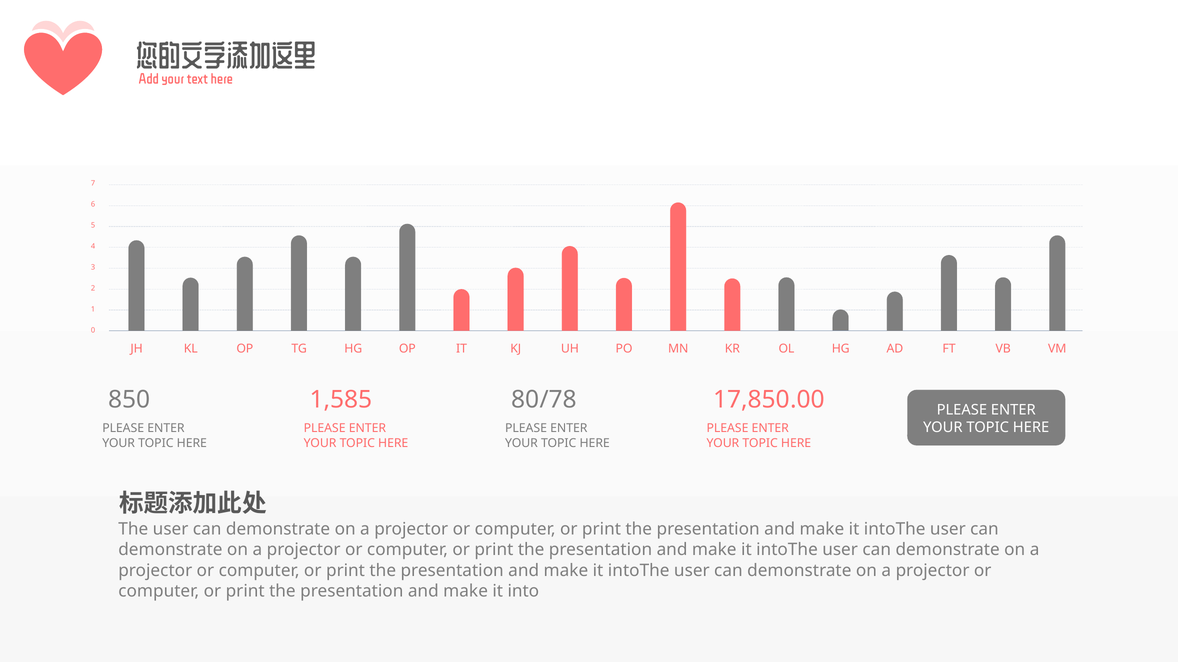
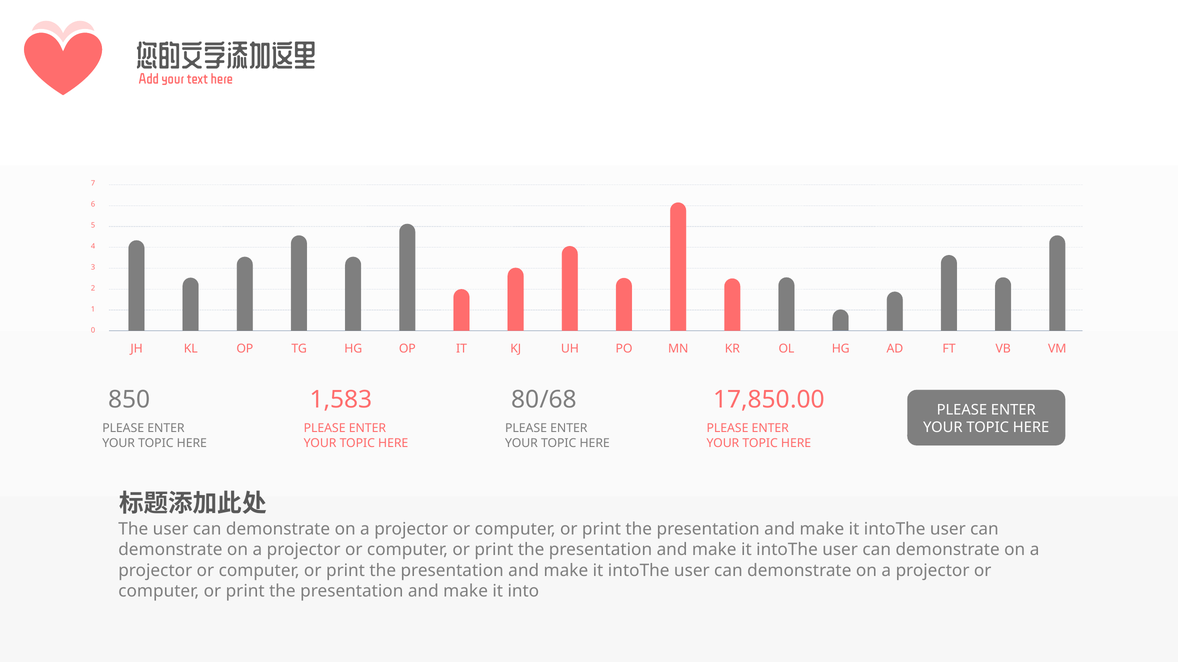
1,585: 1,585 -> 1,583 (341, 400)
80/78: 80/78 -> 80/68 (544, 400)
